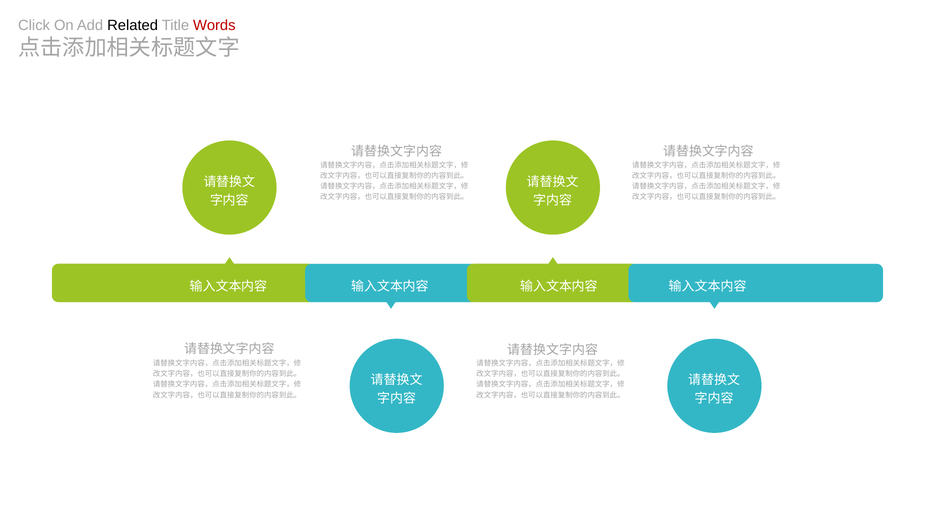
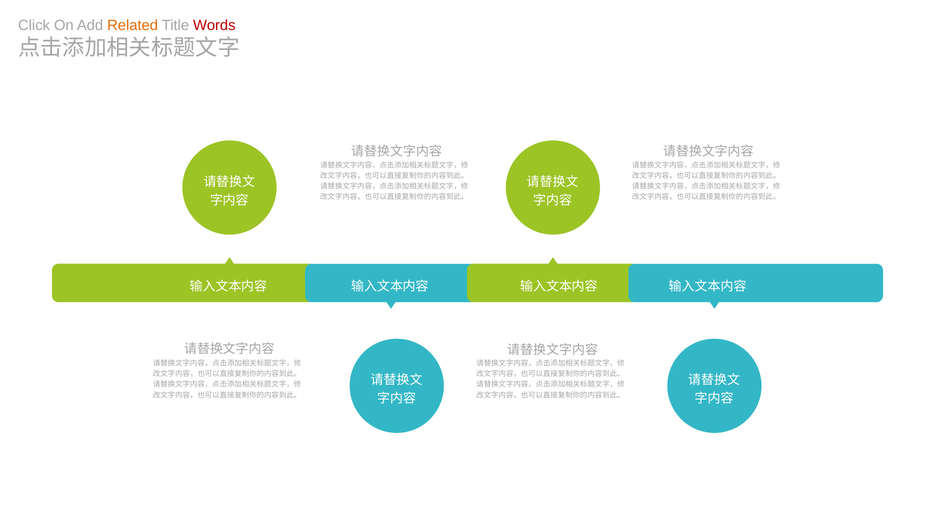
Related colour: black -> orange (133, 25)
